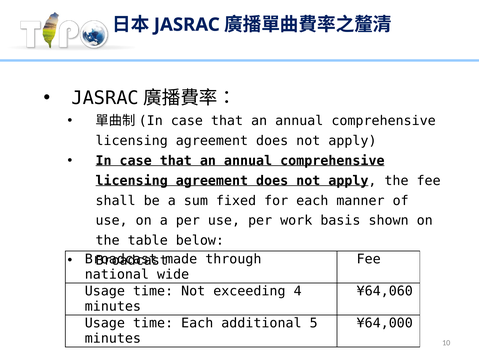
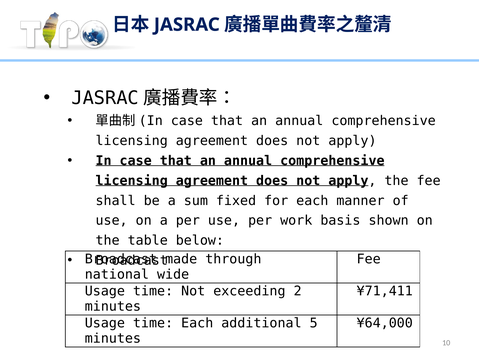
4: 4 -> 2 (298, 291)
¥64,060: ¥64,060 -> ¥71,411 (385, 291)
